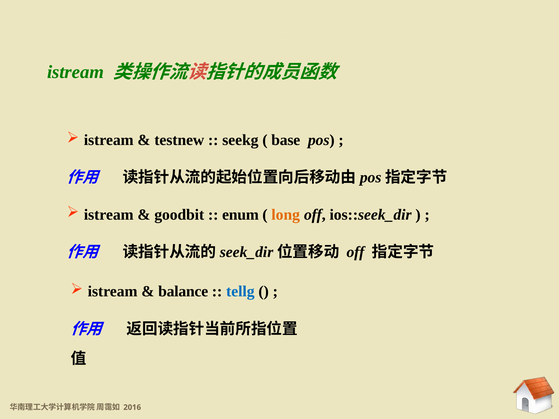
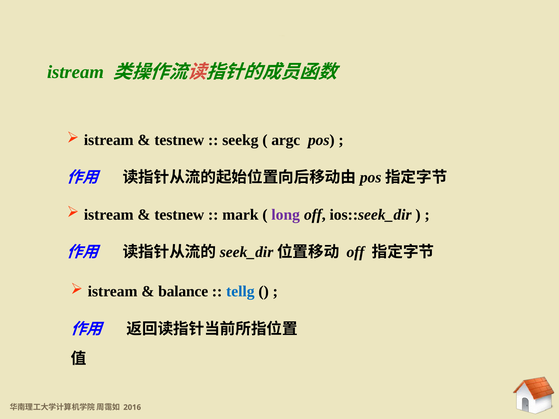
base: base -> argc (286, 140)
goodbit: goodbit -> testnew (179, 215)
enum: enum -> mark (240, 215)
long colour: orange -> purple (286, 215)
